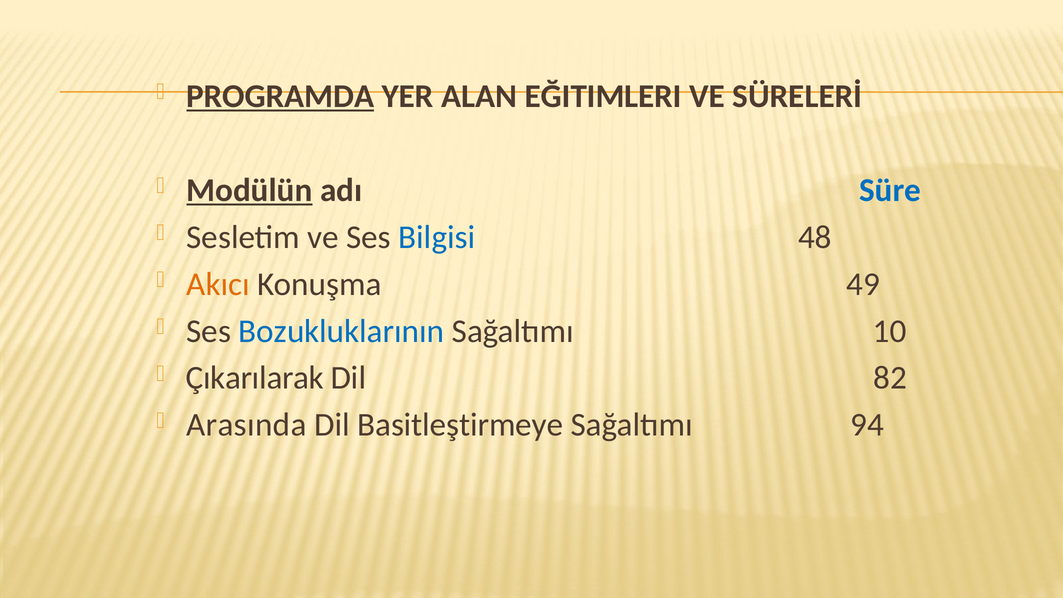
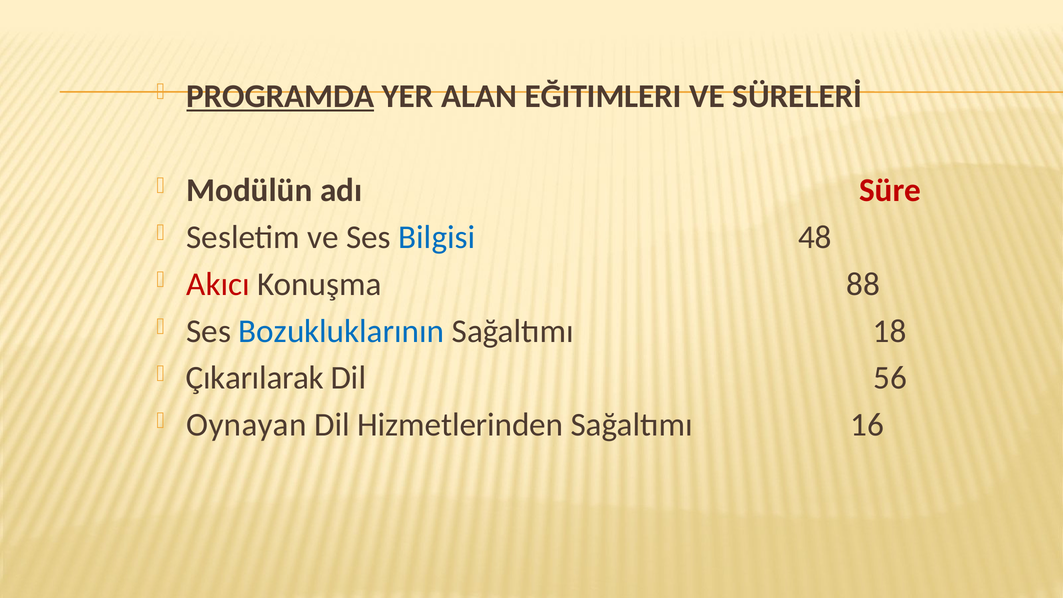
Modülün underline: present -> none (249, 190)
Süre colour: blue -> red (890, 190)
Akıcı colour: orange -> red (218, 284)
49: 49 -> 88 (863, 284)
10: 10 -> 18 (890, 331)
82: 82 -> 56 (890, 378)
Arasında: Arasında -> Oynayan (246, 425)
Basitleştirmeye: Basitleştirmeye -> Hizmetlerinden (460, 425)
94: 94 -> 16 (867, 425)
